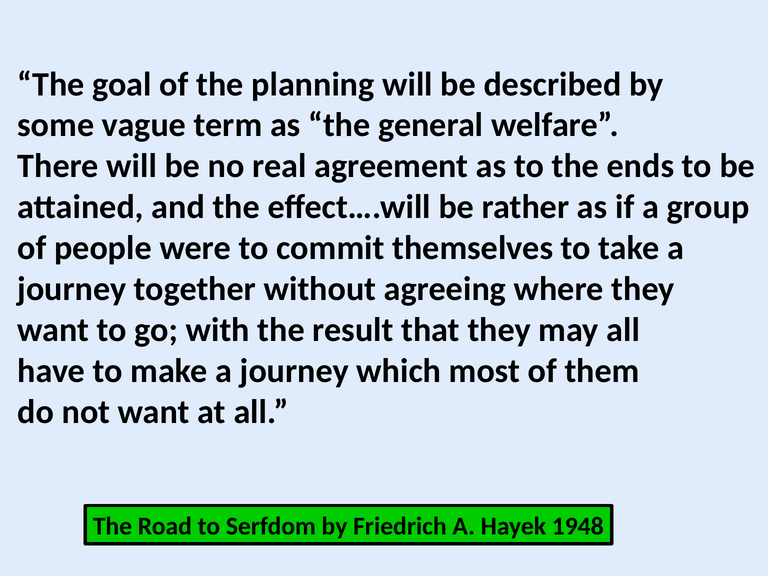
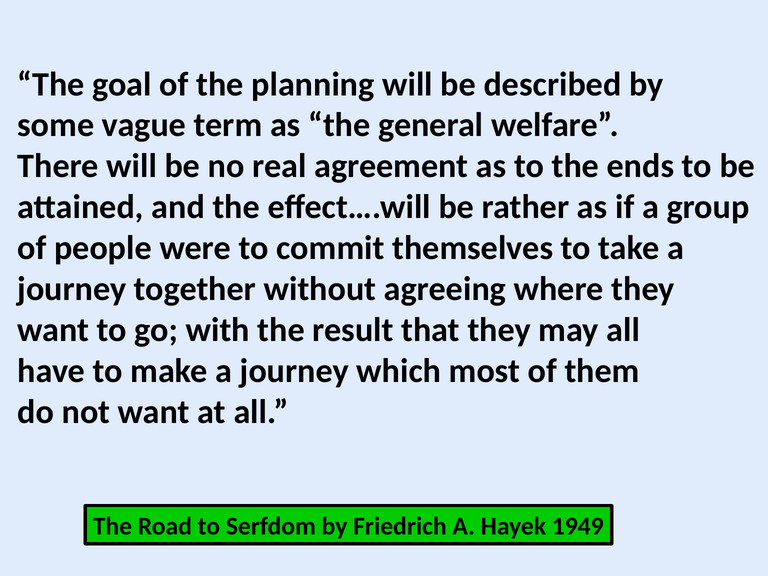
1948: 1948 -> 1949 (578, 526)
